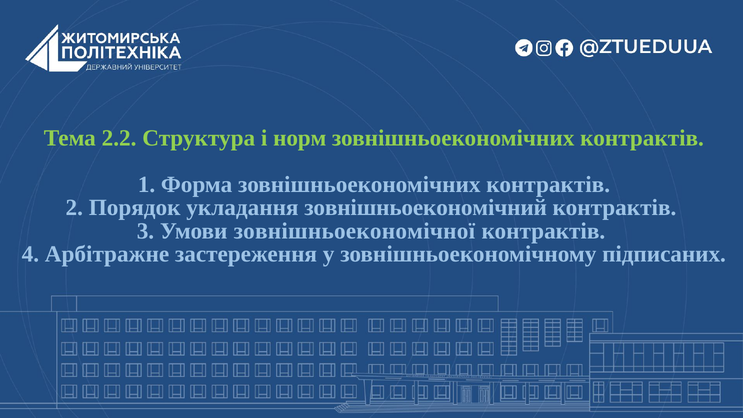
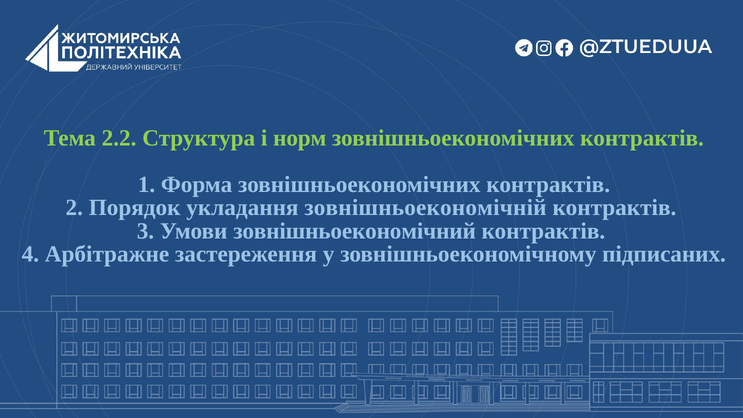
зовнішньоекономічний: зовнішньоекономічний -> зовнішньоекономічній (425, 208)
зовнішньоекономічної: зовнішньоекономічної -> зовнішньоекономічний (355, 231)
